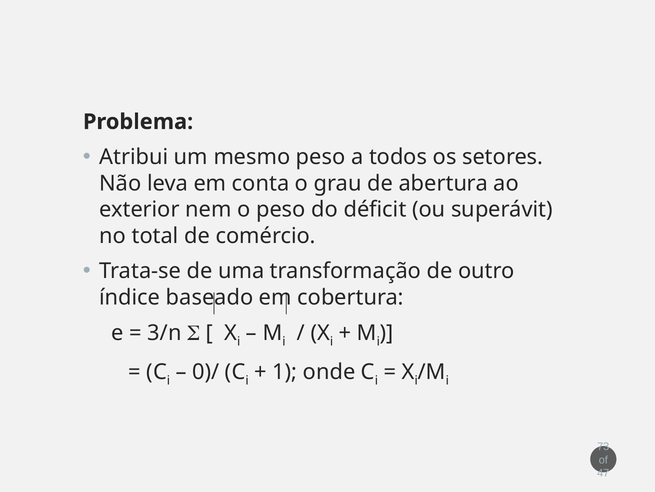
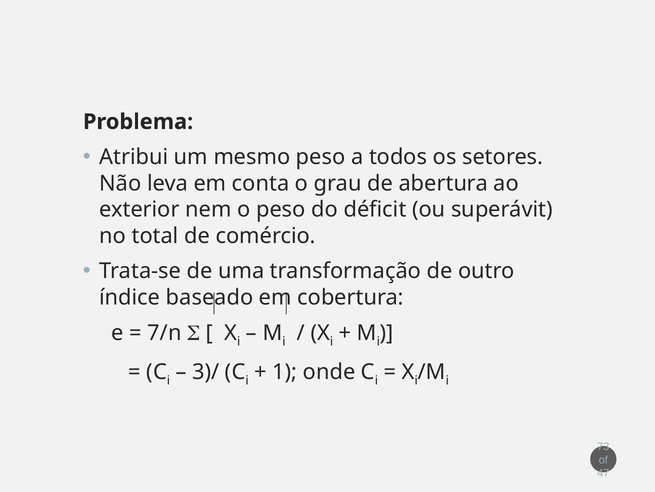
3/n: 3/n -> 7/n (165, 332)
0)/: 0)/ -> 3)/ (206, 371)
